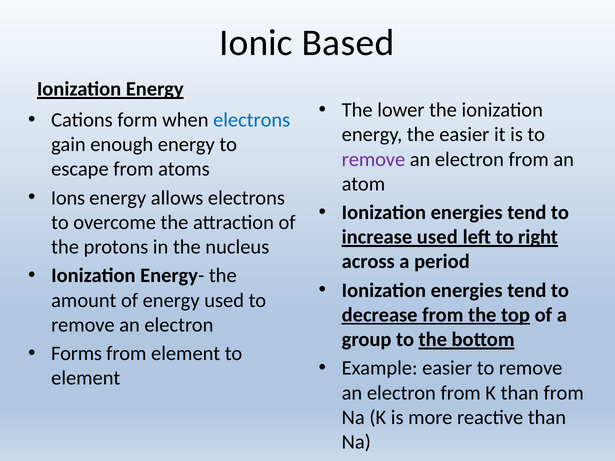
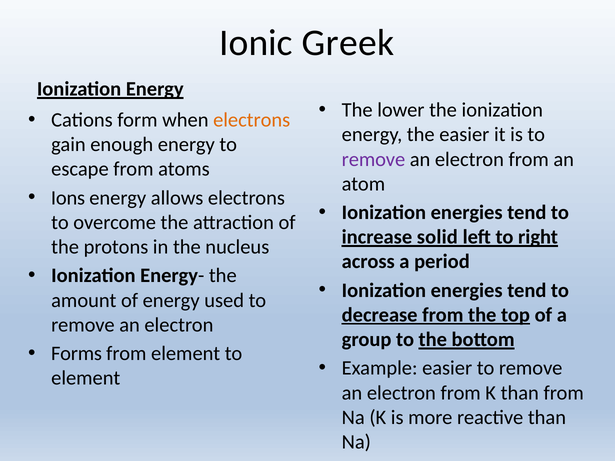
Based: Based -> Greek (348, 43)
electrons colour: blue -> orange (252, 120)
increase used: used -> solid (437, 237)
